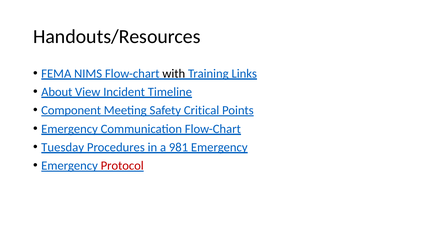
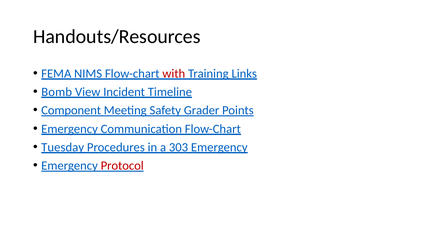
with colour: black -> red (174, 74)
About: About -> Bomb (57, 92)
Critical: Critical -> Grader (202, 110)
981: 981 -> 303 (179, 147)
